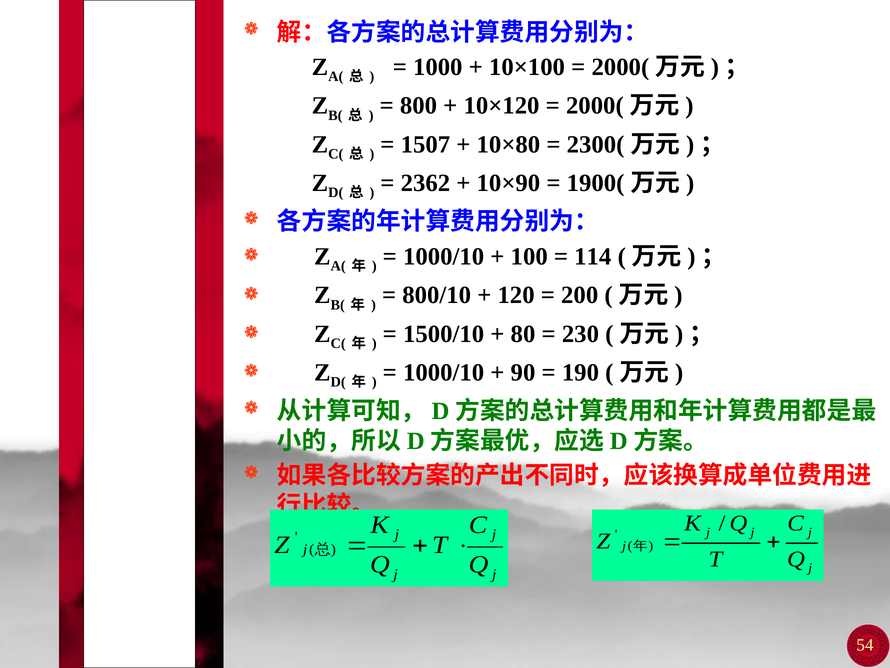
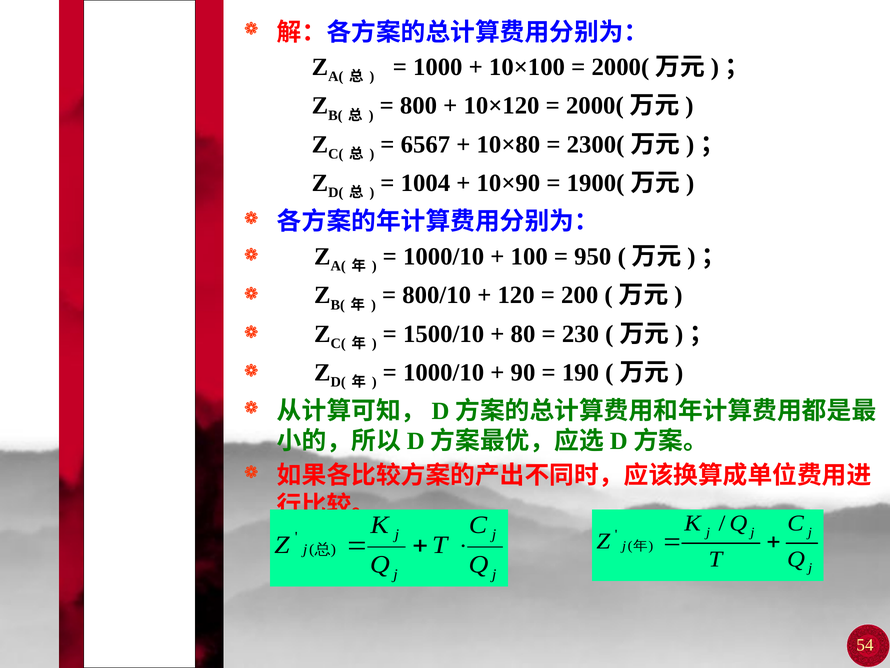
1507: 1507 -> 6567 (425, 144)
2362: 2362 -> 1004 (425, 183)
114: 114 -> 950 (593, 256)
